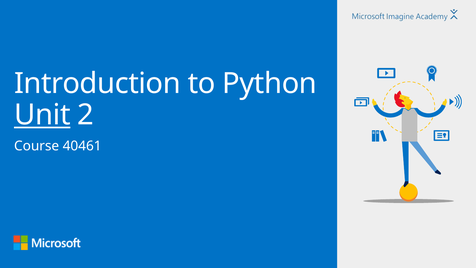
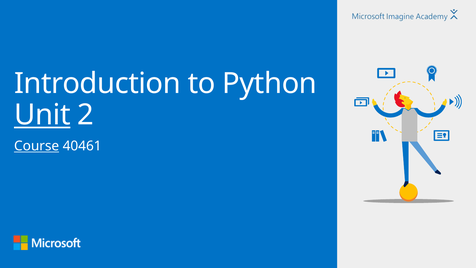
Course underline: none -> present (37, 146)
